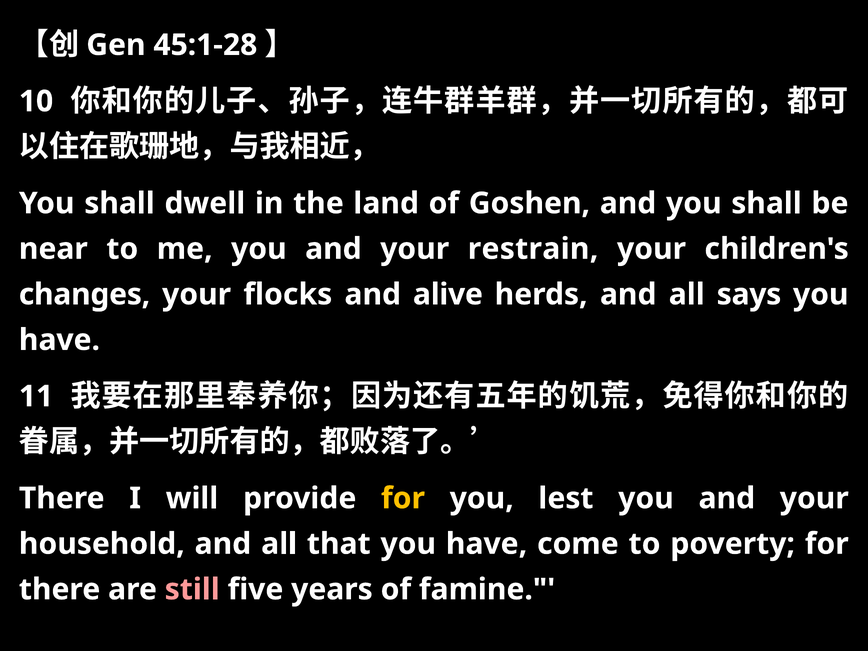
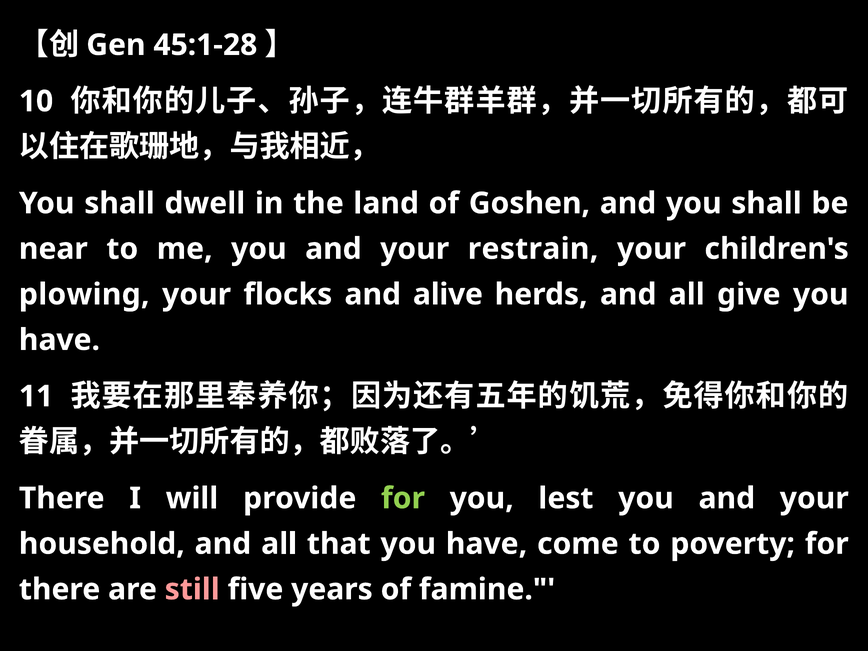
changes: changes -> plowing (84, 294)
says: says -> give (749, 294)
for colour: yellow -> light green (403, 498)
